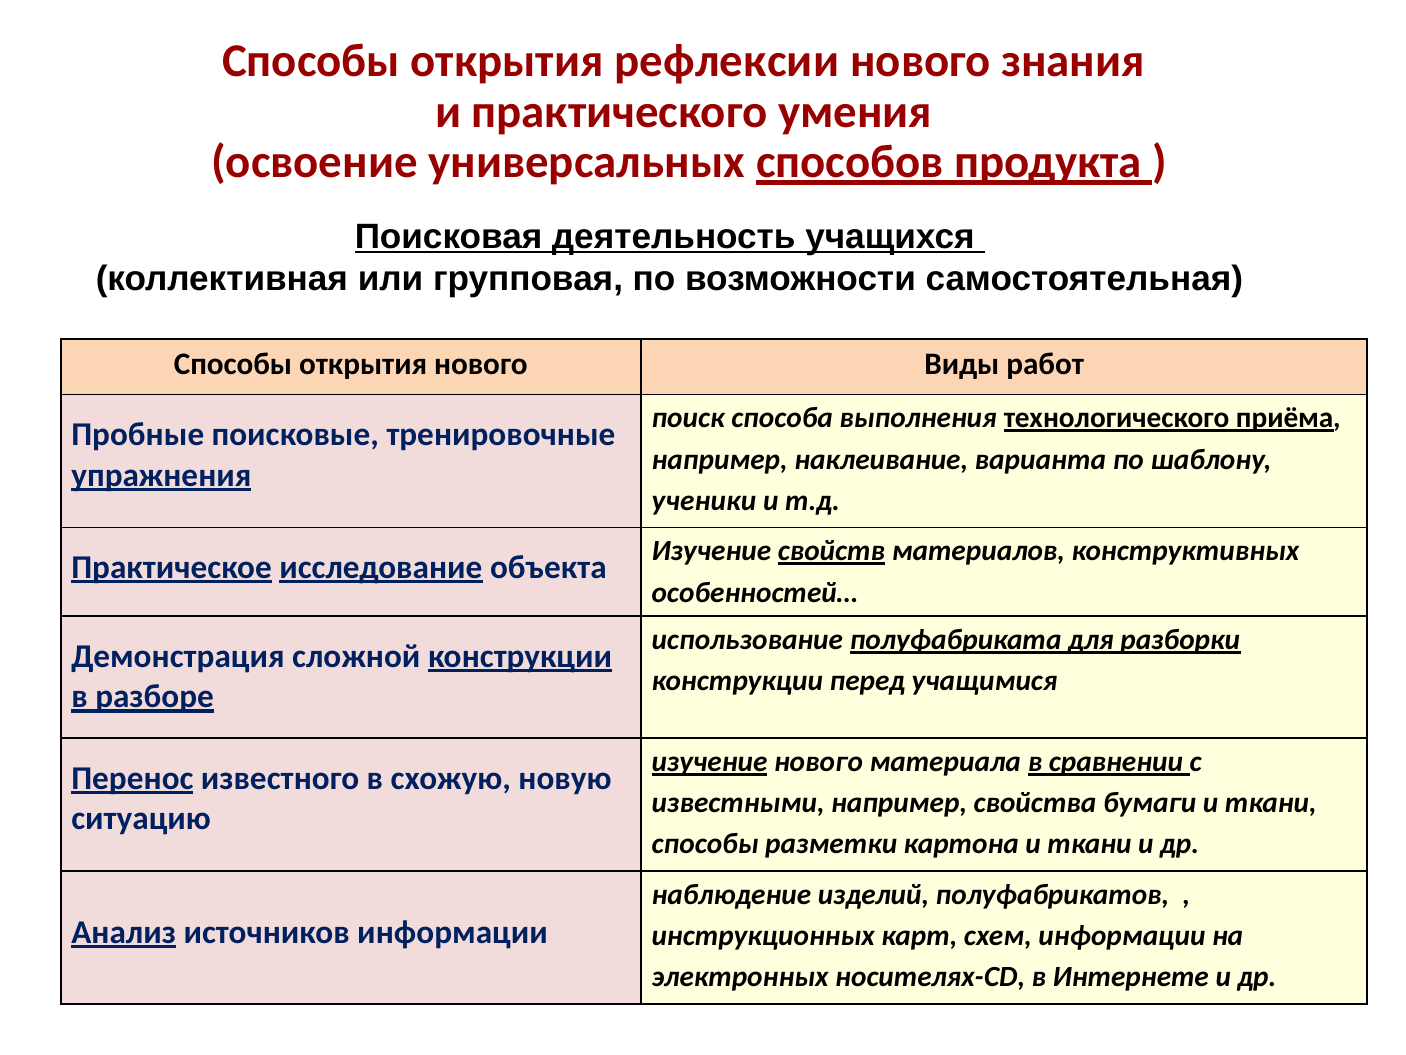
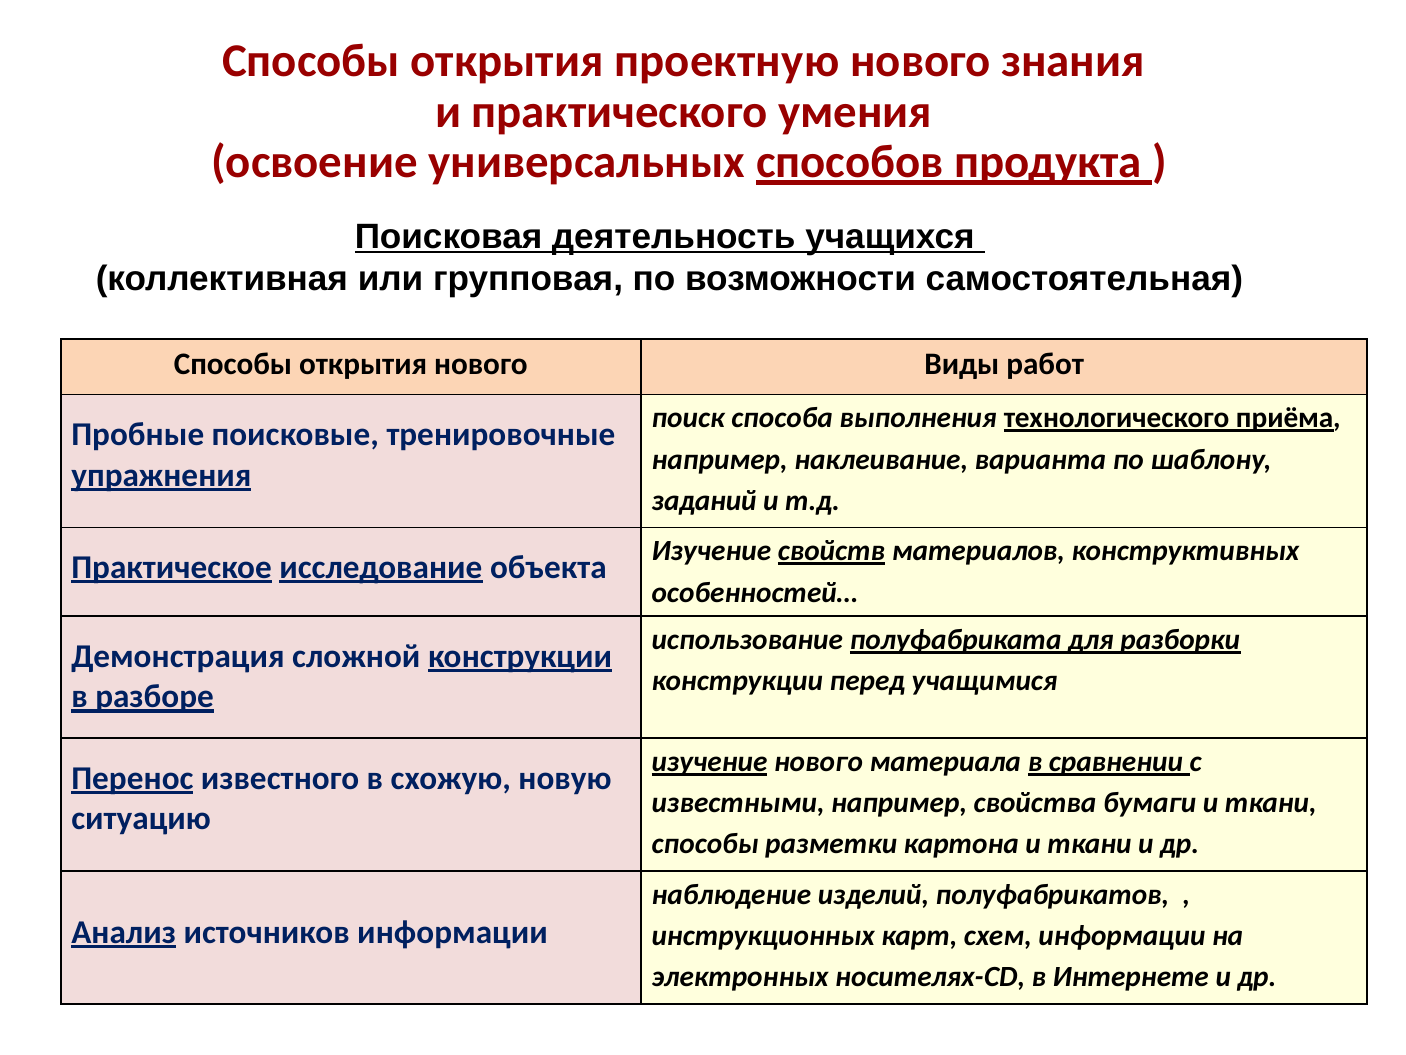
рефлексии: рефлексии -> проектную (727, 61)
ученики: ученики -> заданий (704, 500)
